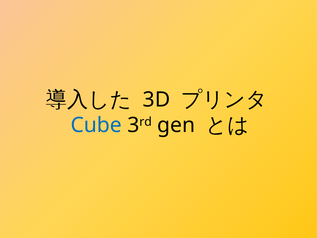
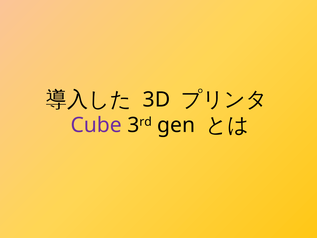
Cube colour: blue -> purple (96, 125)
